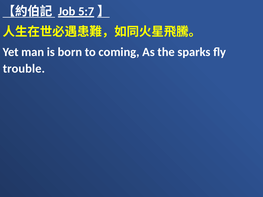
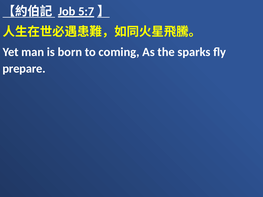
trouble: trouble -> prepare (24, 69)
